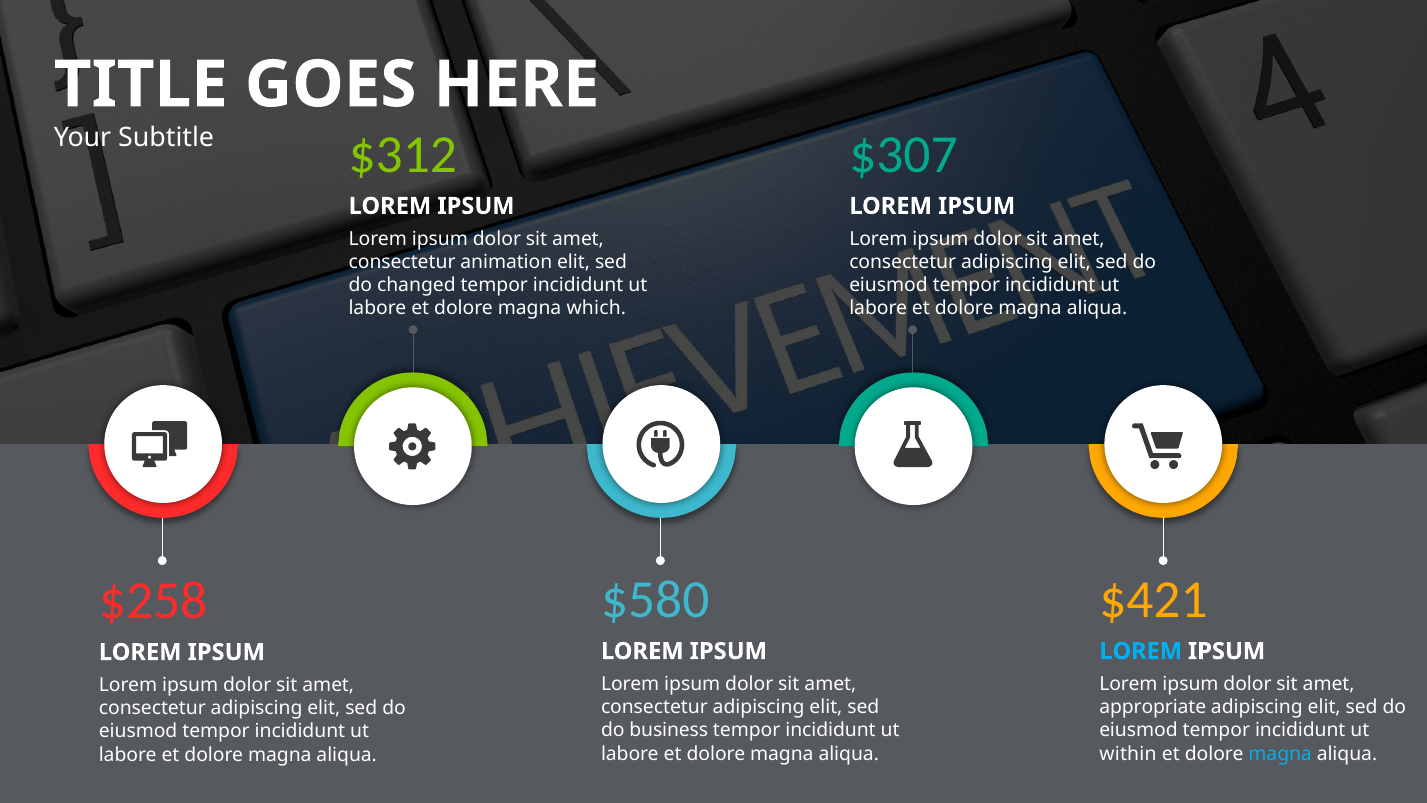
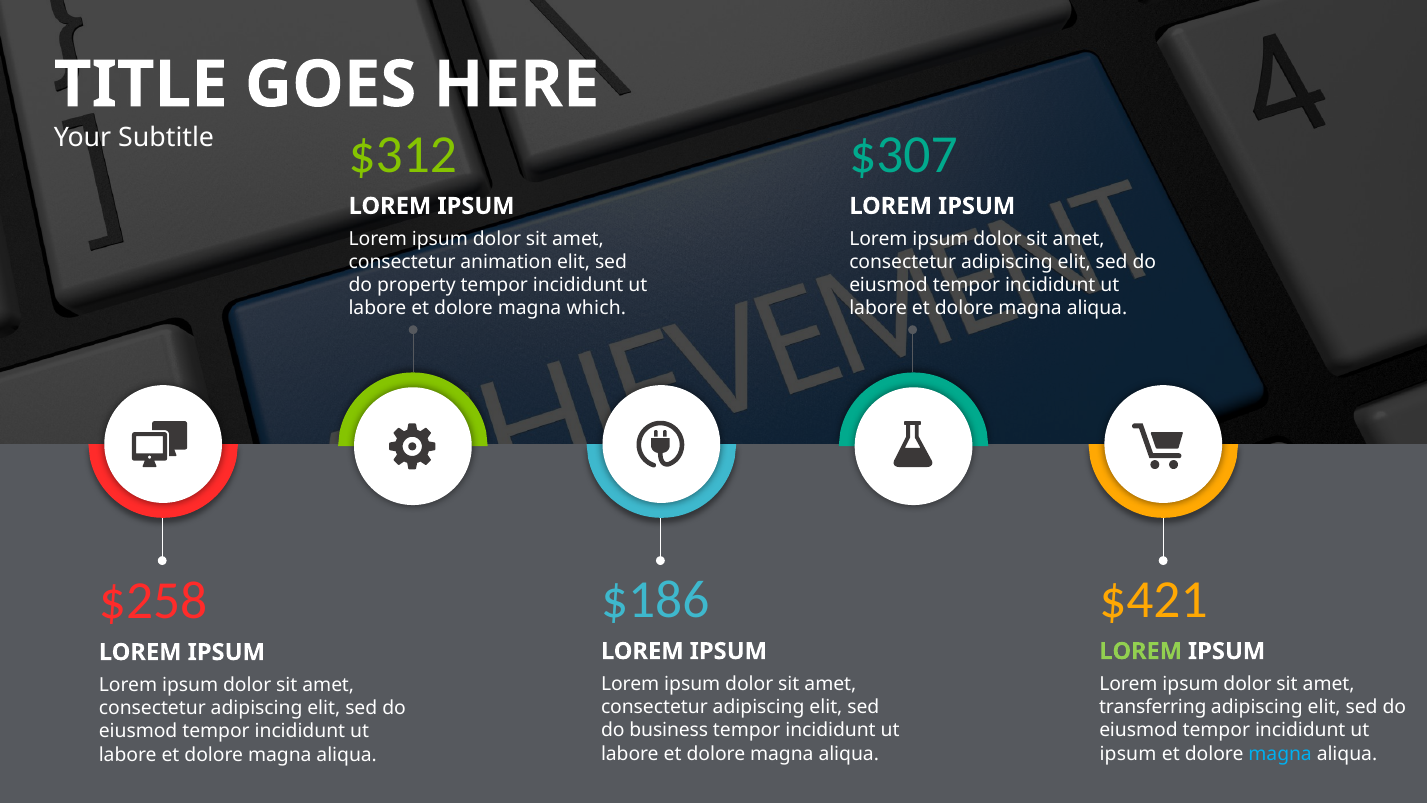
changed: changed -> property (416, 285)
$580: $580 -> $186 (655, 600)
LOREM colour: light blue -> light green (1141, 651)
appropriate: appropriate -> transferring (1153, 707)
within: within -> ipsum (1128, 753)
